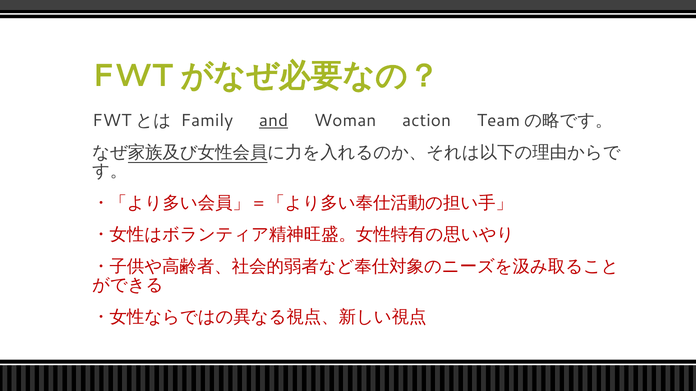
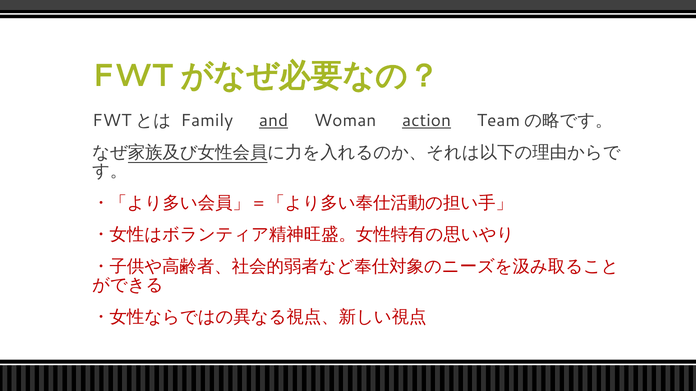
action underline: none -> present (427, 121)
